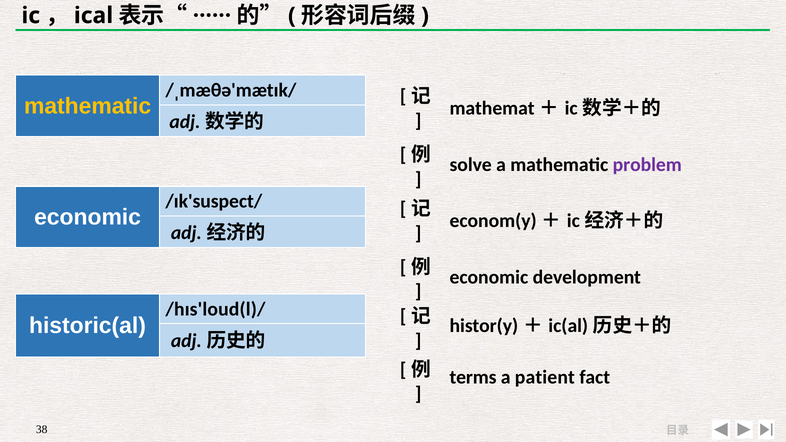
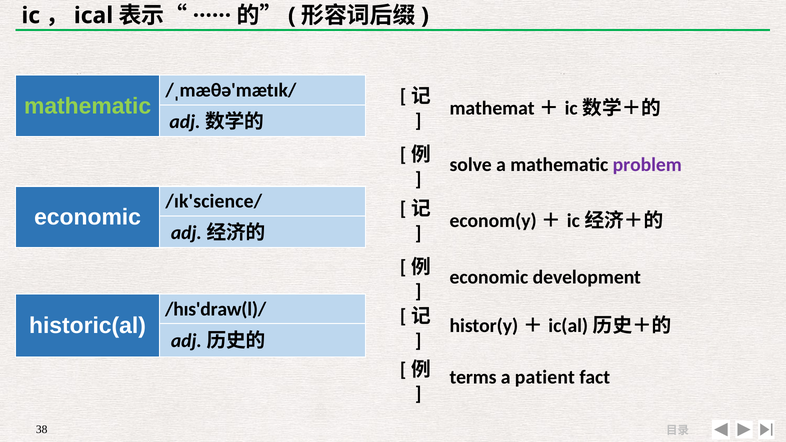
mathematic colour: yellow -> light green (88, 106)
/ɪk'suspect/: /ɪk'suspect/ -> /ɪk'science/ (214, 201)
/hɪs'loud(l)/: /hɪs'loud(l)/ -> /hɪs'draw(l)/ (216, 309)
